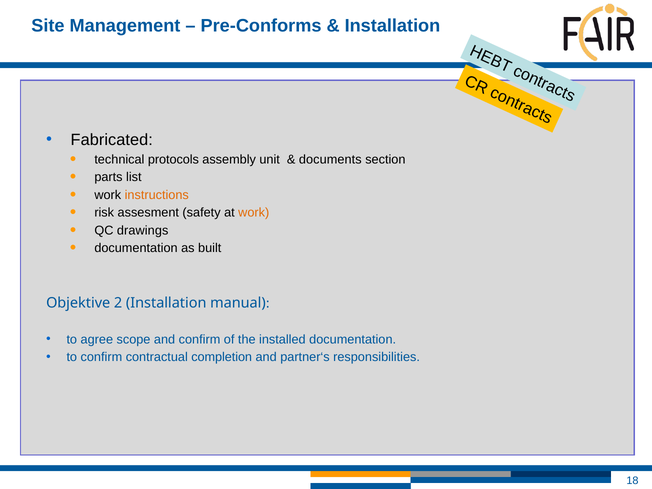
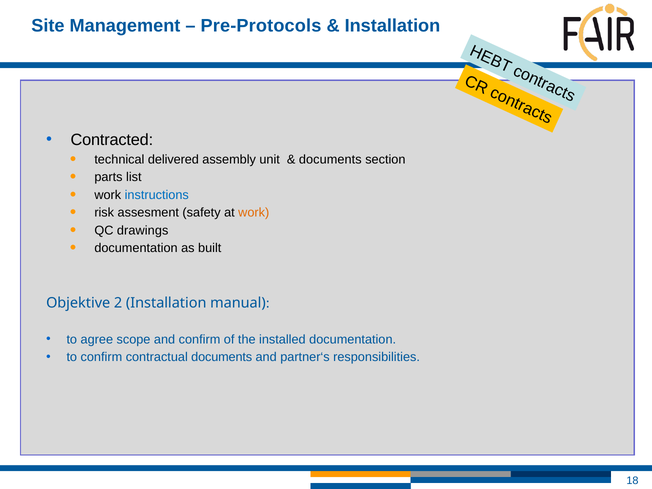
Pre-Conforms: Pre-Conforms -> Pre-Protocols (261, 26)
Fabricated: Fabricated -> Contracted (112, 140)
protocols: protocols -> delivered (173, 159)
instructions colour: orange -> blue (157, 195)
contractual completion: completion -> documents (222, 357)
